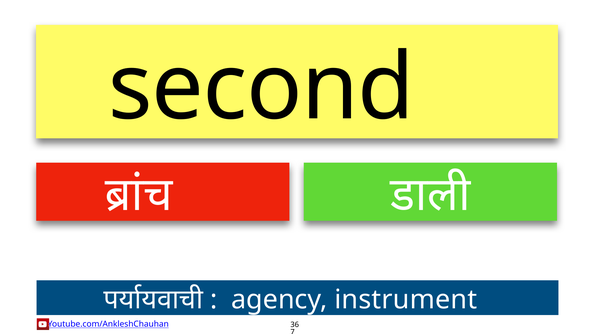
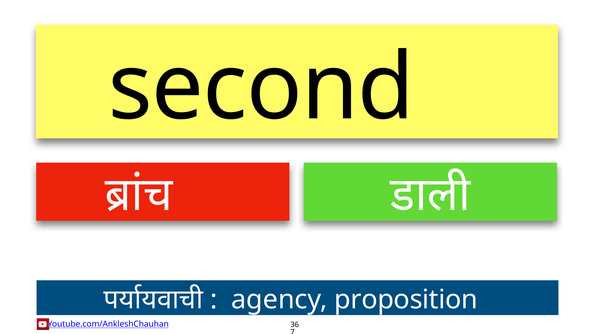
instrument: instrument -> proposition (406, 300)
